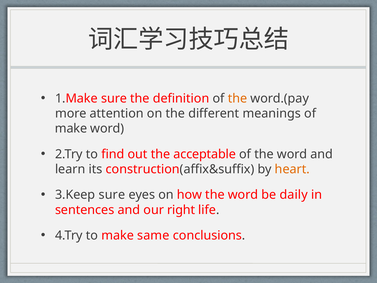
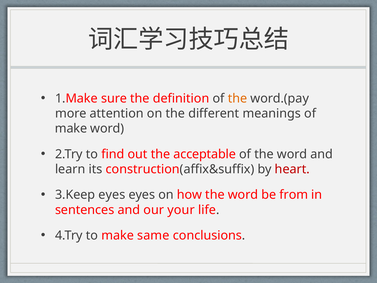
heart colour: orange -> red (292, 169)
3.Keep sure: sure -> eyes (112, 195)
daily: daily -> from (294, 195)
right: right -> your (181, 210)
